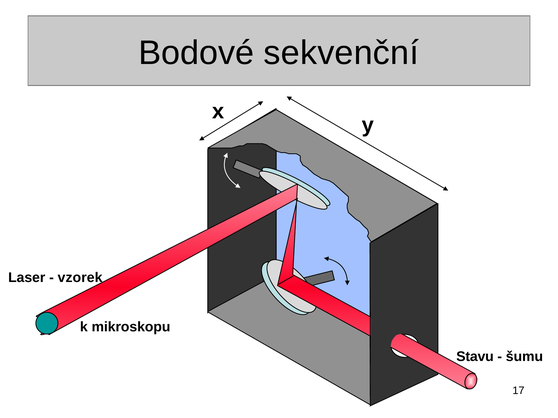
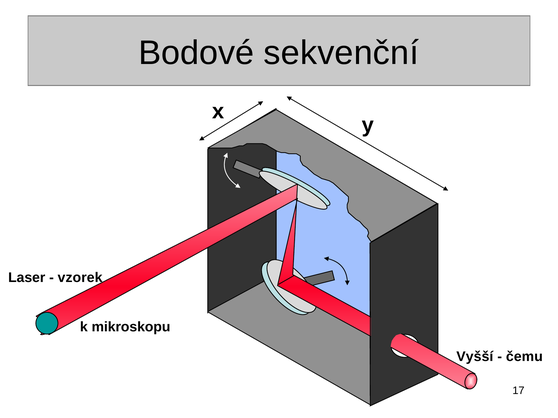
Stavu: Stavu -> Vyšší (475, 357)
šumu: šumu -> čemu (524, 357)
